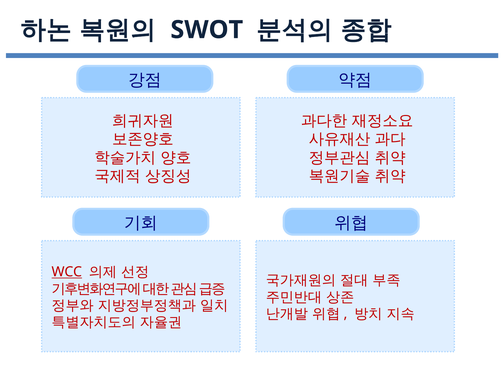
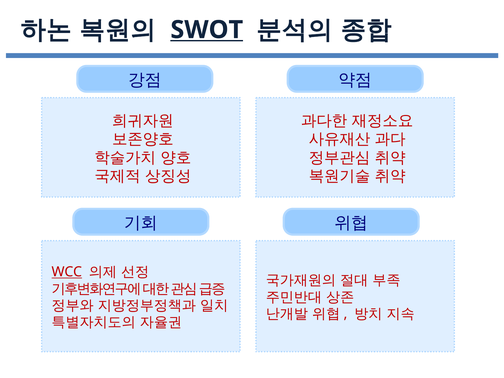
SWOT underline: none -> present (207, 30)
